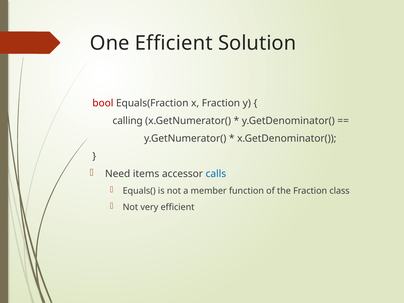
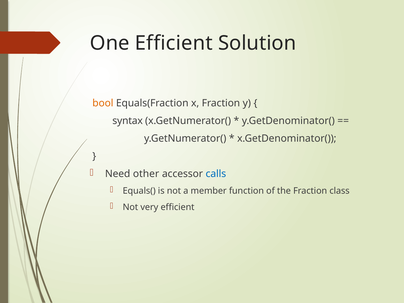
bool colour: red -> orange (103, 103)
calling: calling -> syntax (128, 121)
items: items -> other (146, 174)
